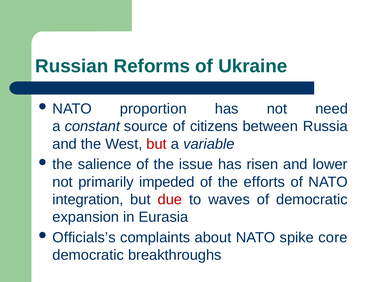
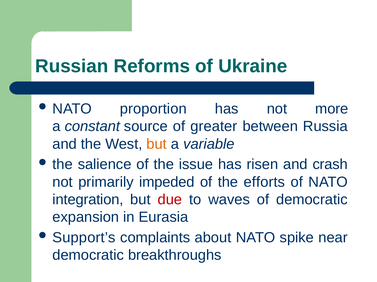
need: need -> more (332, 109)
citizens: citizens -> greater (214, 127)
but colour: red -> orange (157, 144)
lower: lower -> crash (330, 165)
Officials’s: Officials’s -> Support’s (84, 238)
core: core -> near (333, 238)
